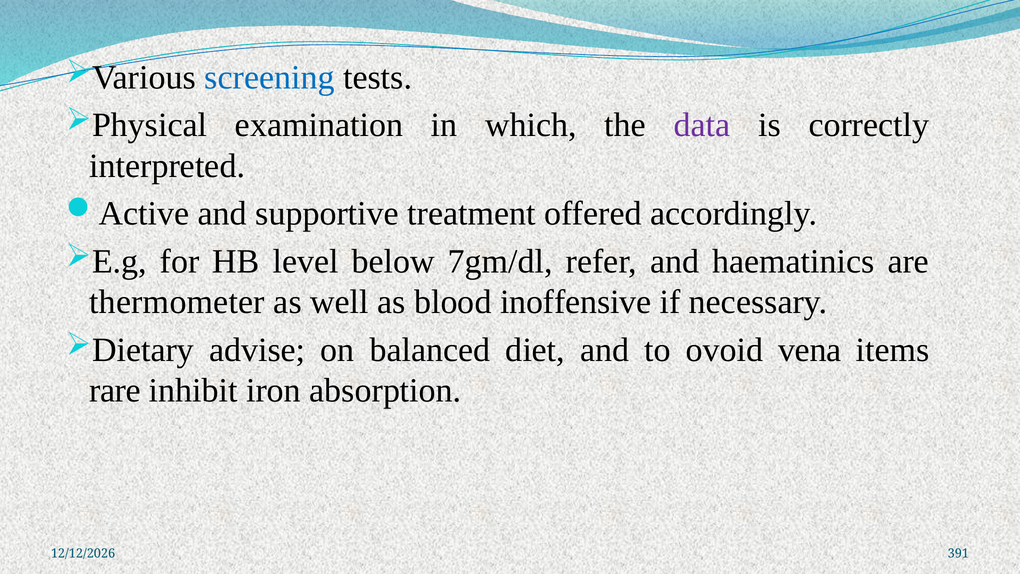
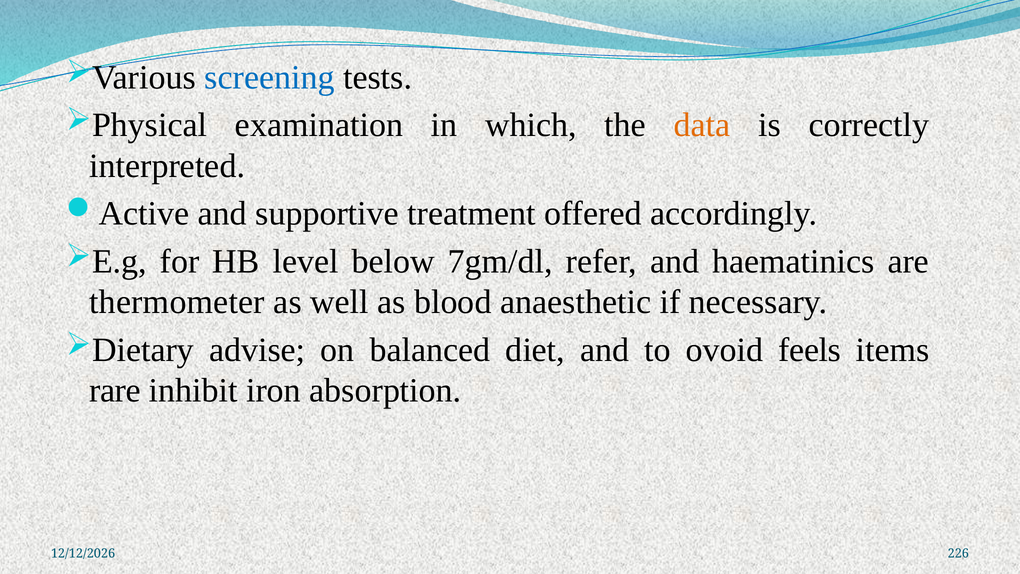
data colour: purple -> orange (702, 125)
inoffensive: inoffensive -> anaesthetic (576, 302)
vena: vena -> feels (810, 350)
391: 391 -> 226 (958, 553)
